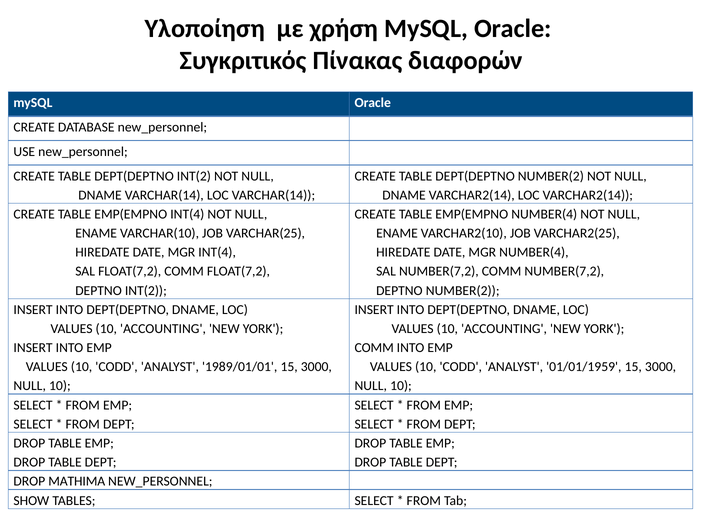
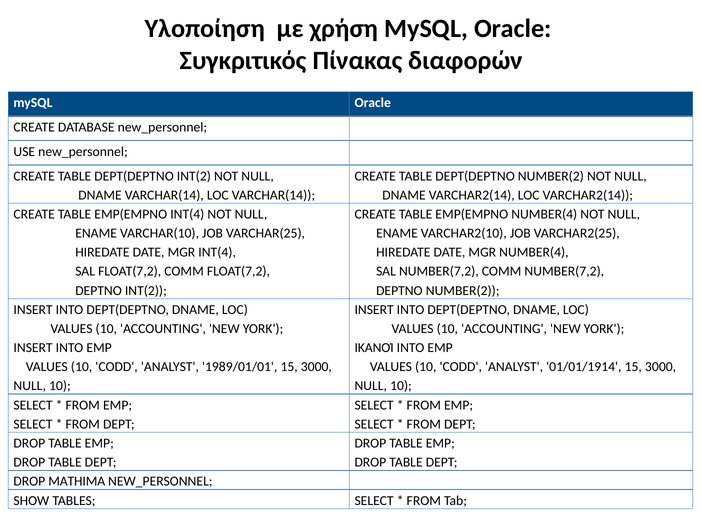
COMM: COMM -> ΙΚΑΝΟΊ (374, 348)
01/01/1959: 01/01/1959 -> 01/01/1914 (584, 367)
